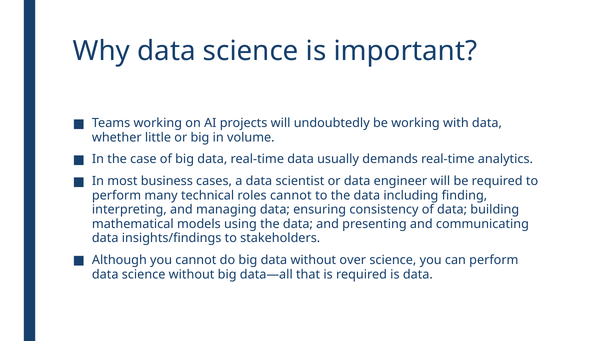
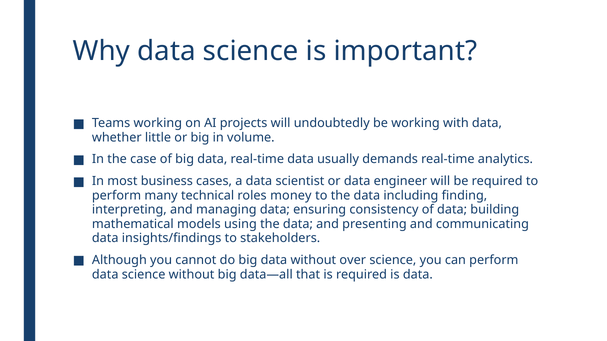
roles cannot: cannot -> money (291, 196)
